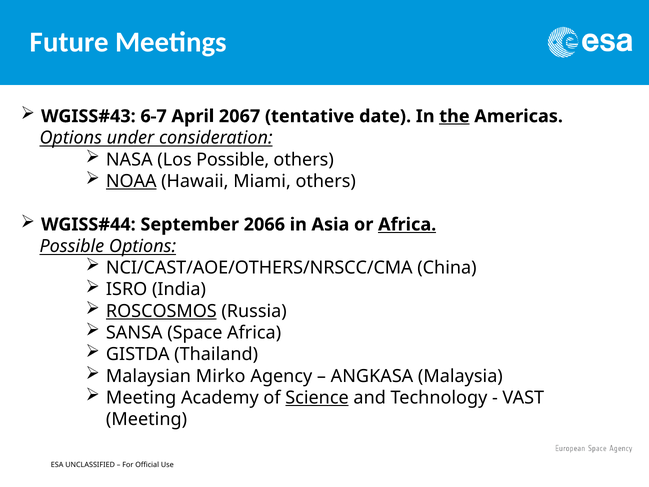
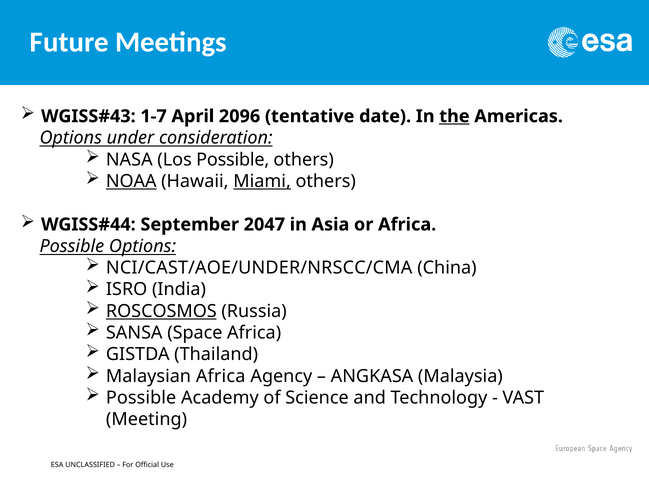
6-7: 6-7 -> 1-7 (154, 116)
2067: 2067 -> 2096 (240, 116)
Miami underline: none -> present (262, 181)
2066: 2066 -> 2047 (264, 224)
Africa underline: present -> none (407, 224)
NCI/CAST/AOE/OTHERS/NRSCC/CMA: NCI/CAST/AOE/OTHERS/NRSCC/CMA -> NCI/CAST/AOE/UNDER/NRSCC/CMA (259, 268)
Malaysian Mirko: Mirko -> Africa (221, 376)
Meeting: Meeting -> Possible (141, 398)
Science underline: present -> none (317, 398)
